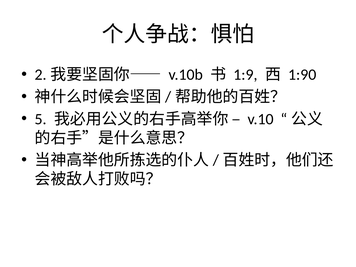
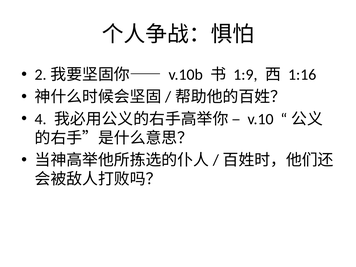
1:90: 1:90 -> 1:16 (302, 75)
5: 5 -> 4 (41, 119)
